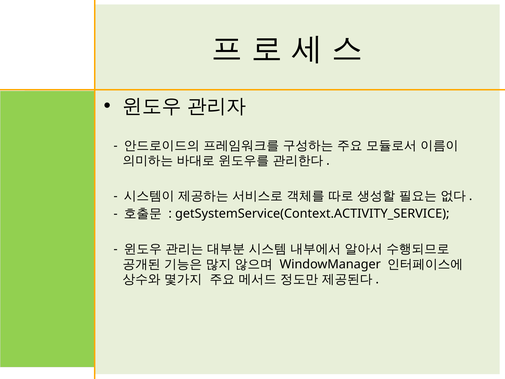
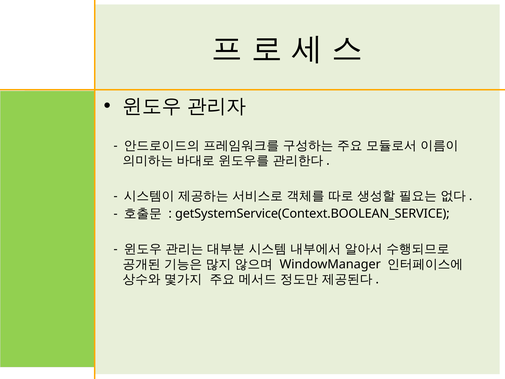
getSystemService(Context.ACTIVITY_SERVICE: getSystemService(Context.ACTIVITY_SERVICE -> getSystemService(Context.BOOLEAN_SERVICE (312, 214)
